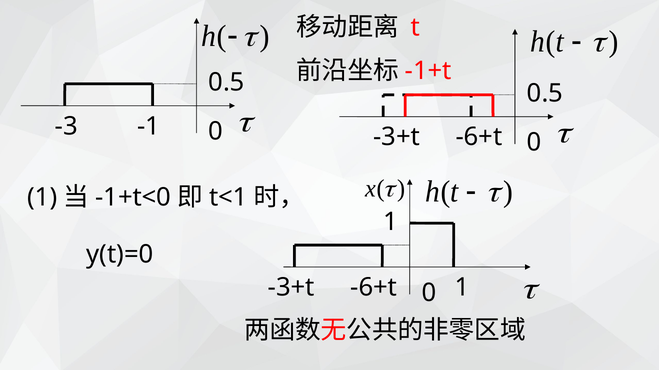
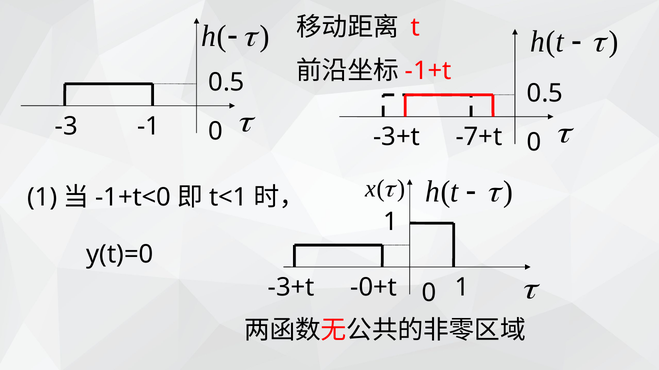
-6+t: -6+t -> -7+t (479, 137)
-6+t: -6+t -> -0+t (374, 288)
